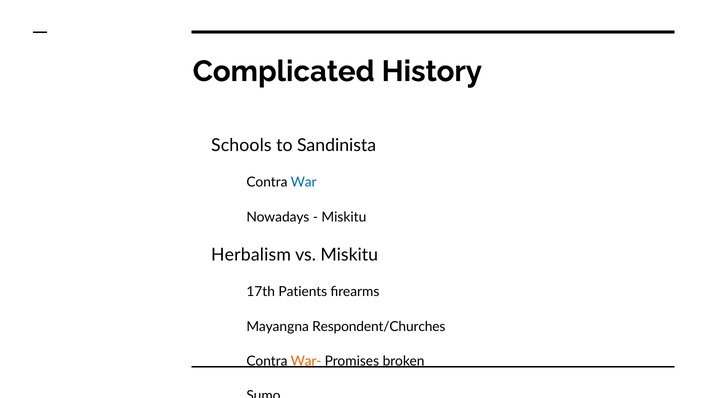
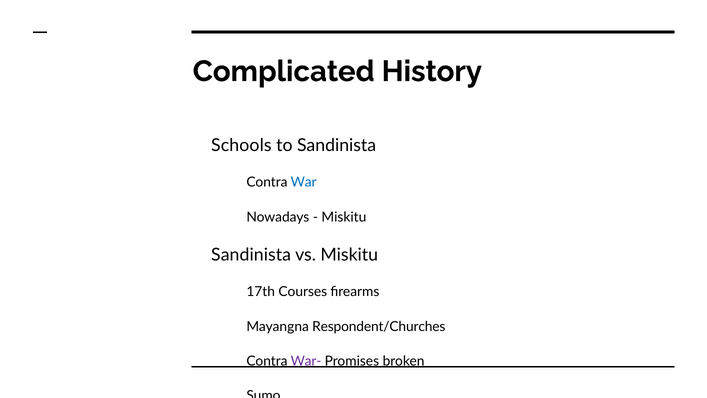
Herbalism: Herbalism -> Sandinista (251, 255)
Patients: Patients -> Courses (303, 292)
War- colour: orange -> purple (306, 361)
